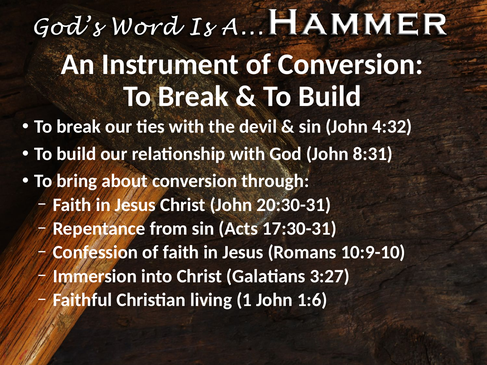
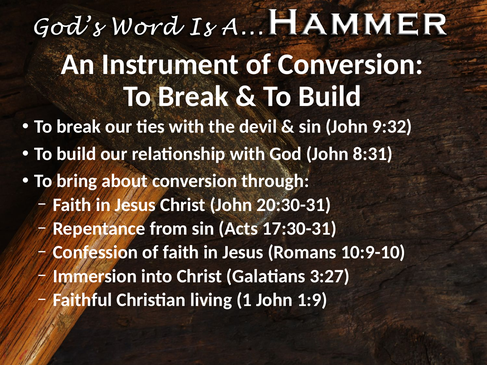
4:32: 4:32 -> 9:32 (392, 127)
1:6: 1:6 -> 1:9 (312, 300)
